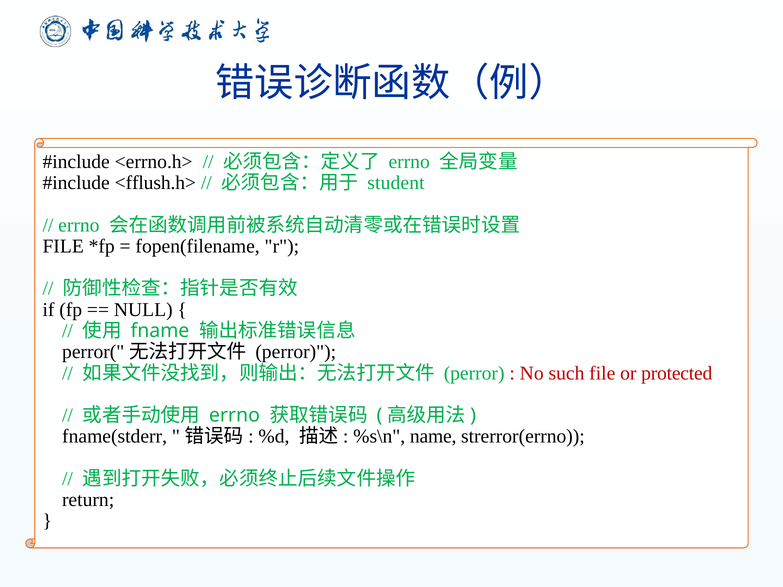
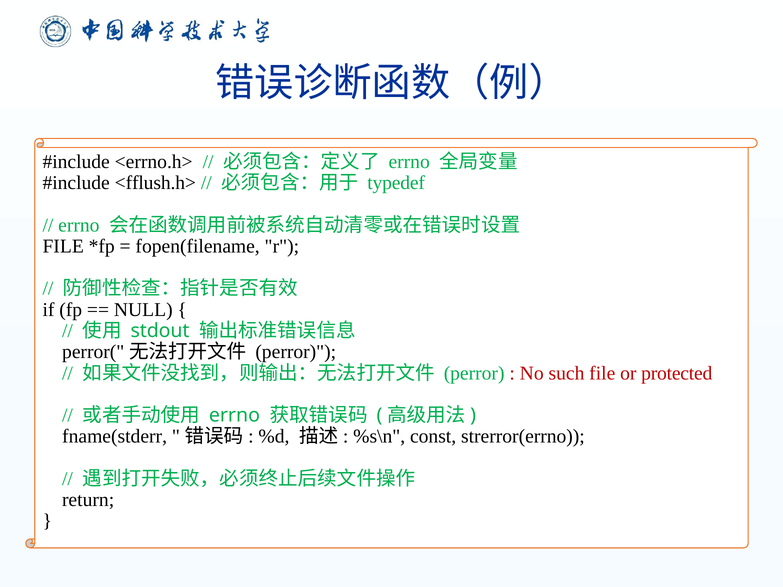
student: student -> typedef (396, 183)
fname: fname -> stdout (160, 331)
name: name -> const (433, 437)
